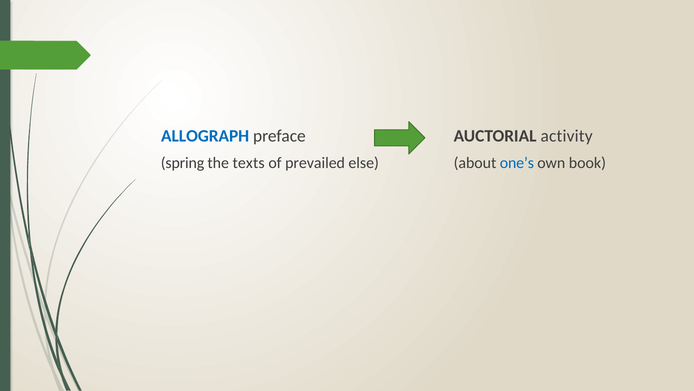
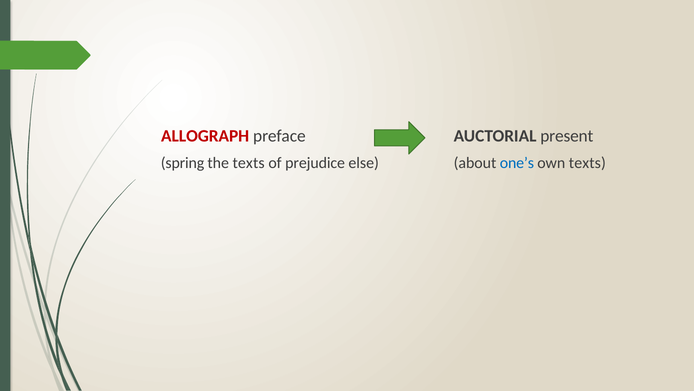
ALLOGRAPH colour: blue -> red (205, 136)
activity: activity -> present (567, 136)
prevailed: prevailed -> prejudice (315, 163)
own book: book -> texts (587, 163)
